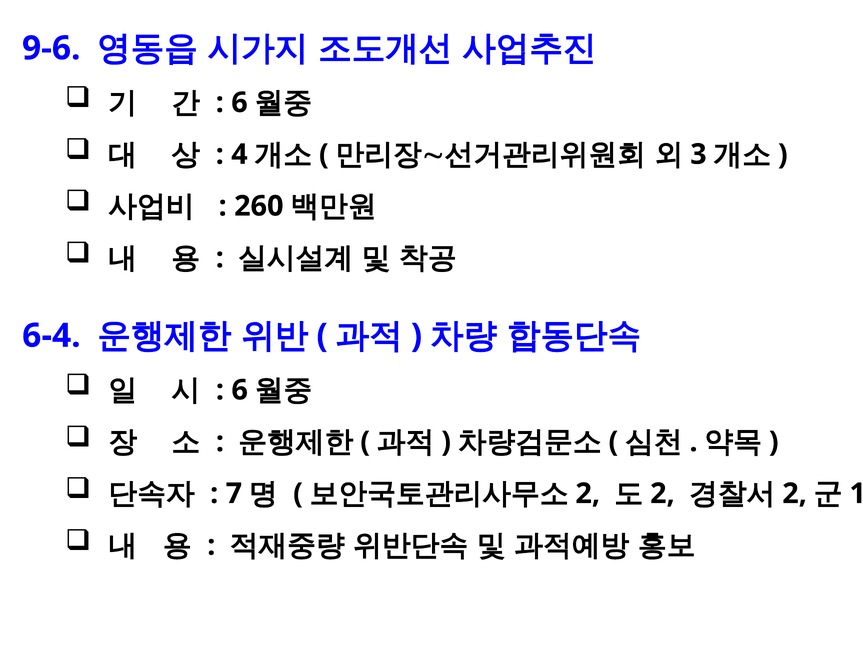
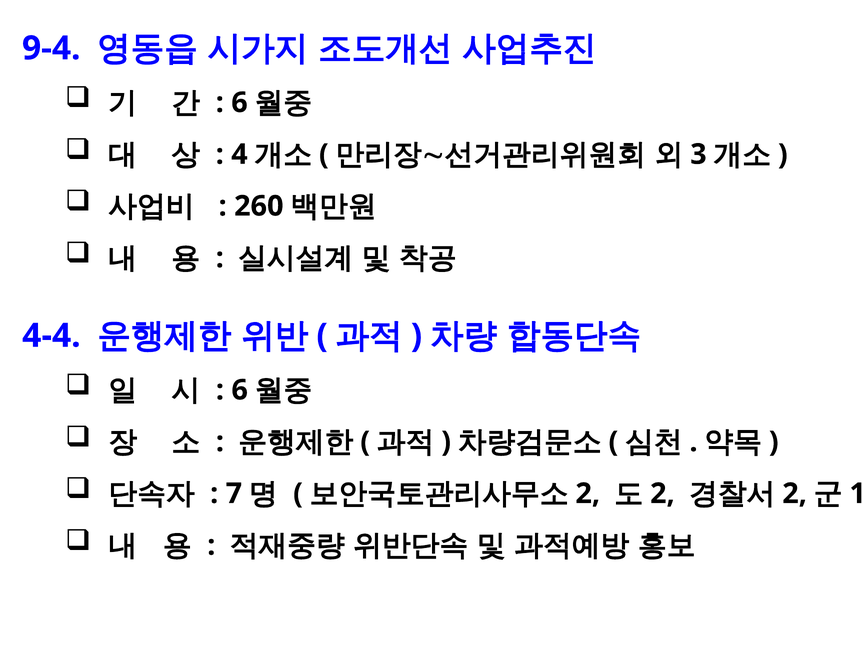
9-6: 9-6 -> 9-4 (51, 48)
6-4: 6-4 -> 4-4 (51, 336)
